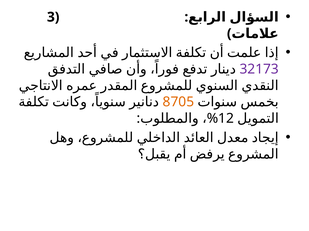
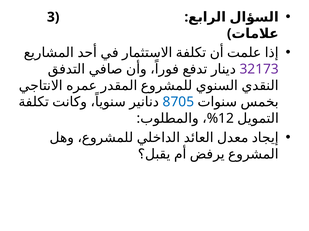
8705 colour: orange -> blue (178, 102)
